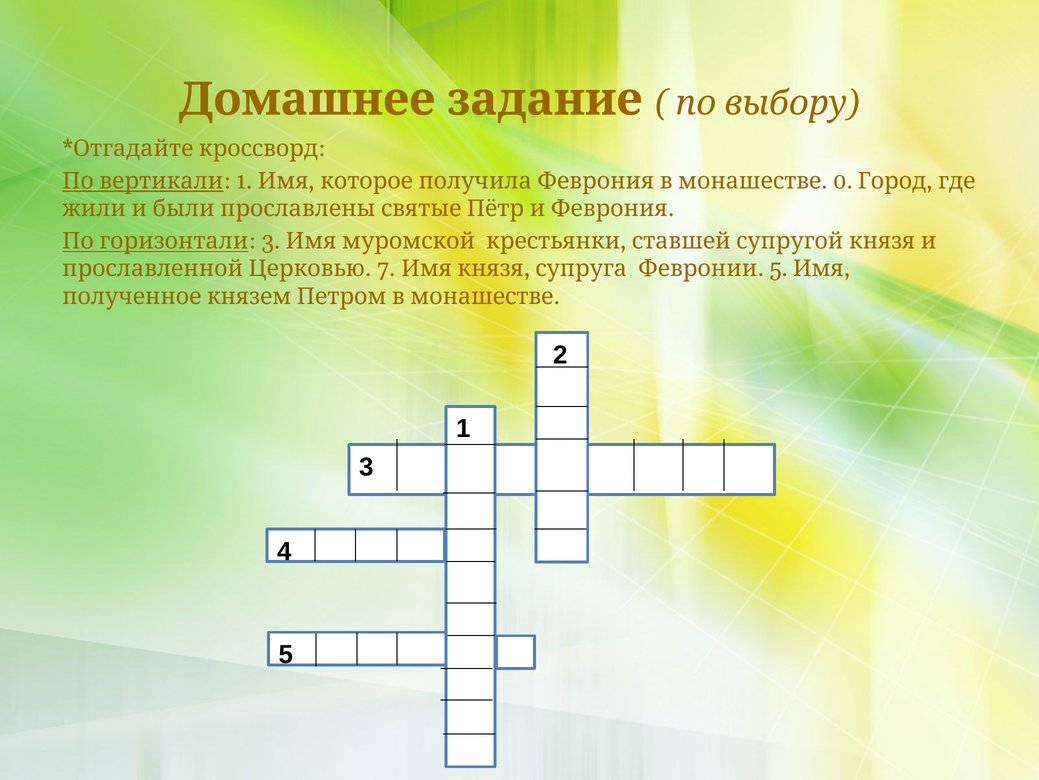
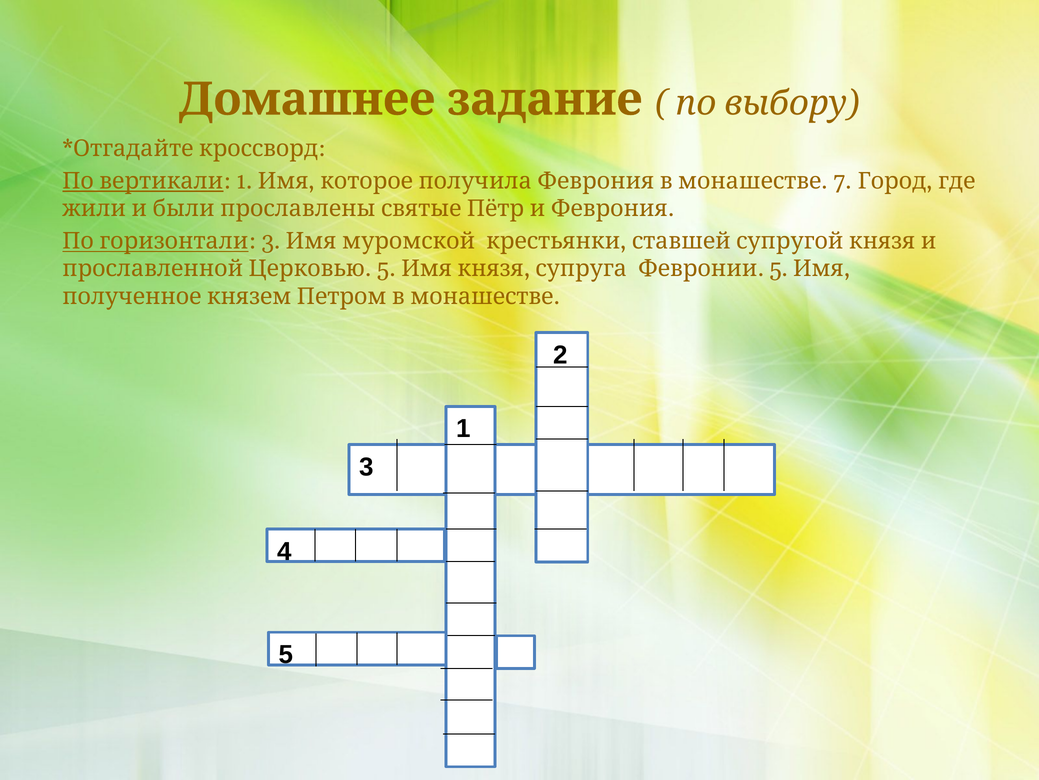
0: 0 -> 7 (843, 181)
7: 7 -> 5 (386, 269)
